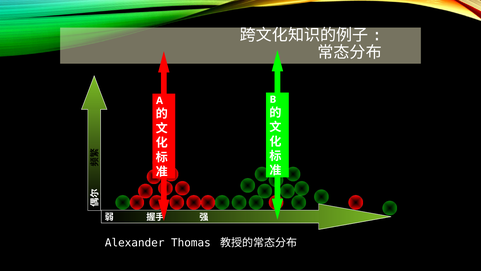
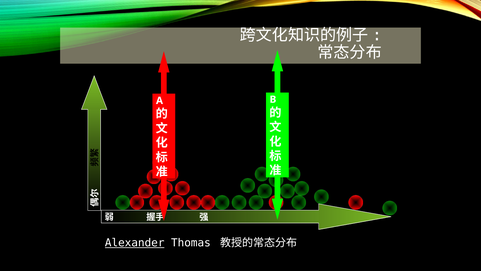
Alexander underline: none -> present (135, 242)
